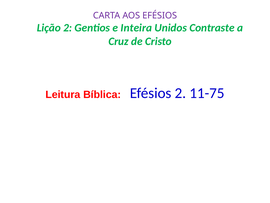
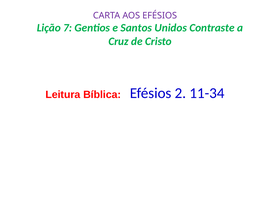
Lição 2: 2 -> 7 (68, 28)
Inteira: Inteira -> Santos (136, 28)
11-75: 11-75 -> 11-34 (207, 93)
